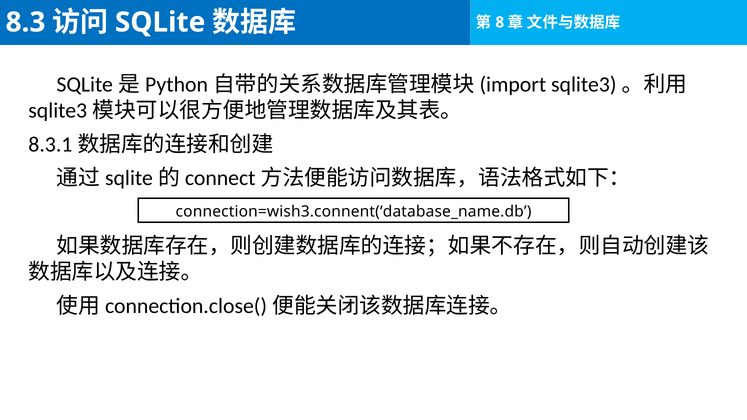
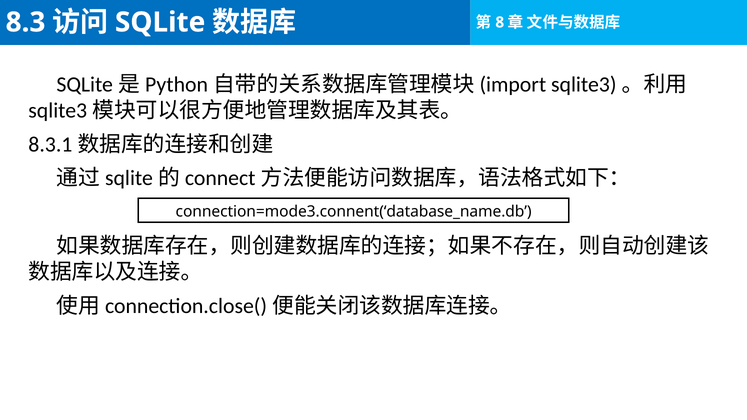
connection=wish3.connent(‘database_name.db: connection=wish3.connent(‘database_name.db -> connection=mode3.connent(‘database_name.db (354, 212)
